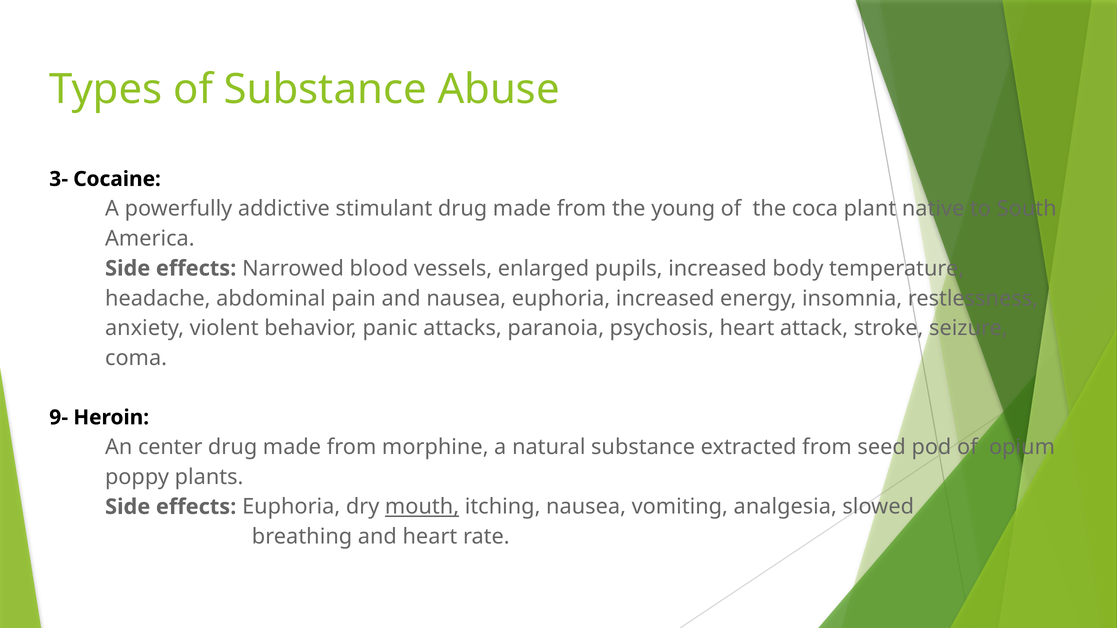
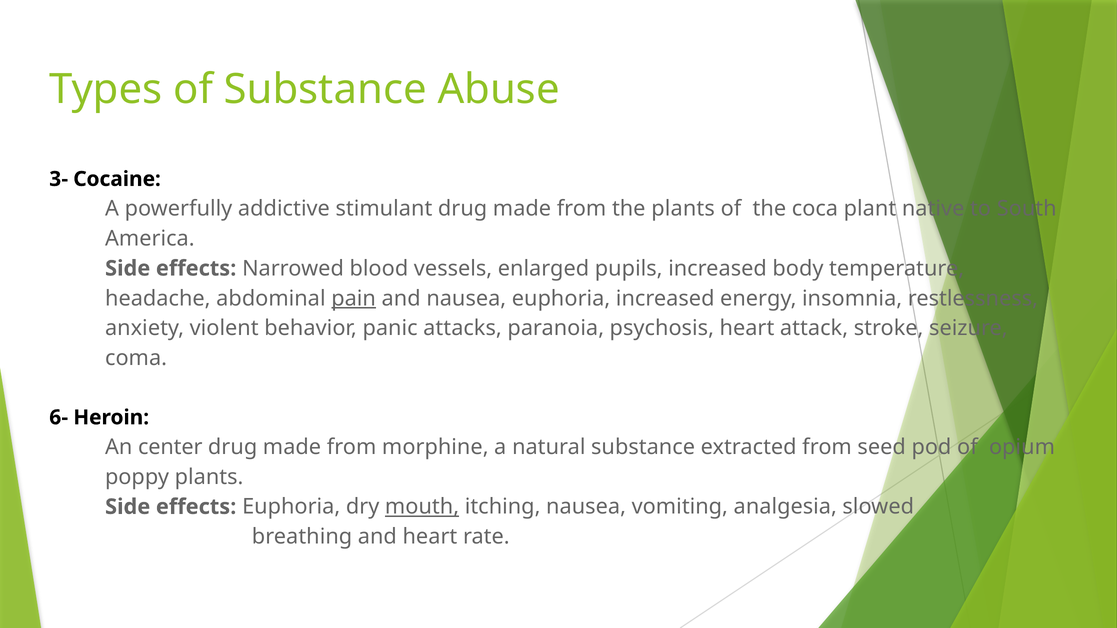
the young: young -> plants (683, 209)
pain underline: none -> present (354, 299)
9-: 9- -> 6- (59, 418)
